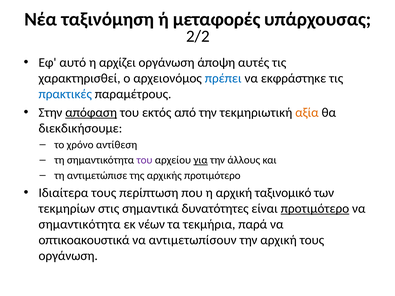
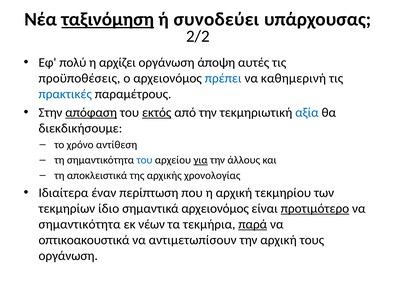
ταξινόμηση underline: none -> present (108, 19)
μεταφορές: μεταφορές -> συνοδεύει (216, 19)
αυτό: αυτό -> πολύ (73, 62)
χαρακτηρισθεί: χαρακτηρισθεί -> προϋποθέσεις (79, 78)
εκφράστηκε: εκφράστηκε -> καθημερινή (293, 78)
εκτός underline: none -> present (157, 113)
αξία colour: orange -> blue (307, 113)
του colour: purple -> blue (144, 160)
αντιμετώπισε: αντιμετώπισε -> αποκλειστικά (97, 176)
αρχικής προτιμότερο: προτιμότερο -> χρονολογίας (212, 176)
Ιδιαίτερα τους: τους -> έναν (104, 193)
ταξινομικό: ταξινομικό -> τεκμηρίου (283, 193)
στις: στις -> ίδιο (109, 209)
σημαντικά δυνατότητες: δυνατότητες -> αρχειονόμος (215, 209)
παρά underline: none -> present (253, 224)
